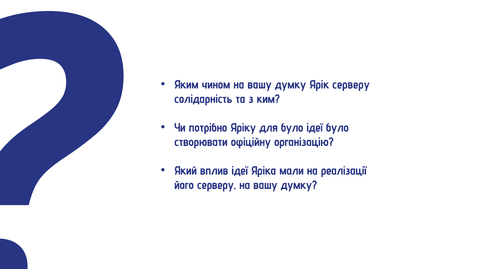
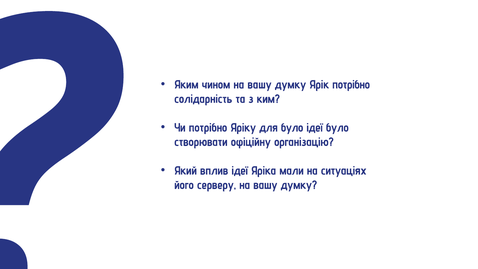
Ярік серверу: серверу -> потрібно (351, 84)
реалізації: реалізації -> ситуаціях (344, 171)
